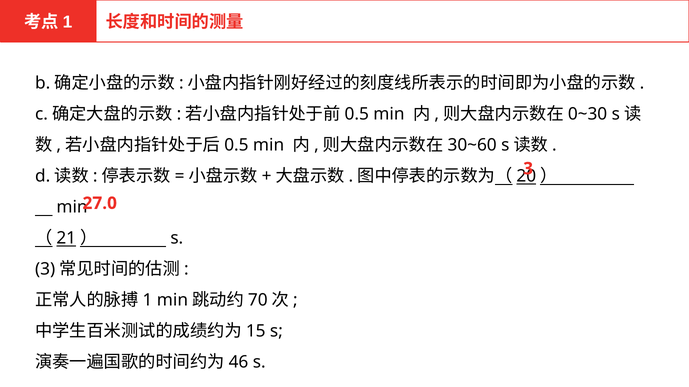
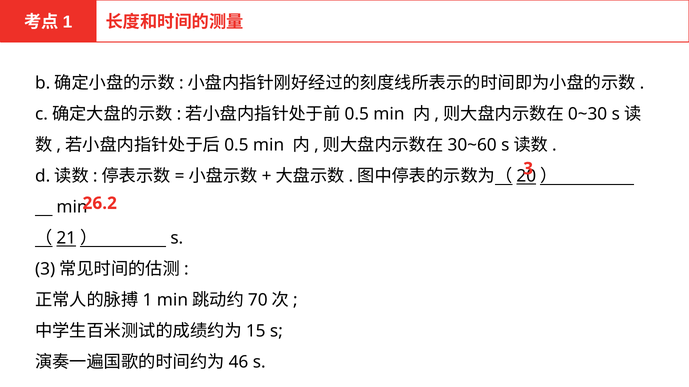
27.0: 27.0 -> 26.2 (100, 204)
